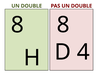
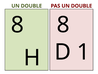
4: 4 -> 1 (83, 52)
